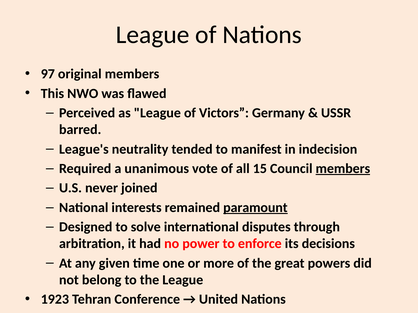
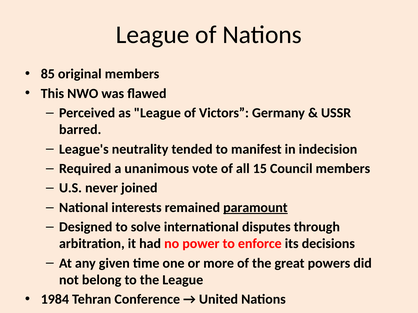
97: 97 -> 85 (48, 74)
members underline: present -> none (343, 169)
1923: 1923 -> 1984 (55, 300)
